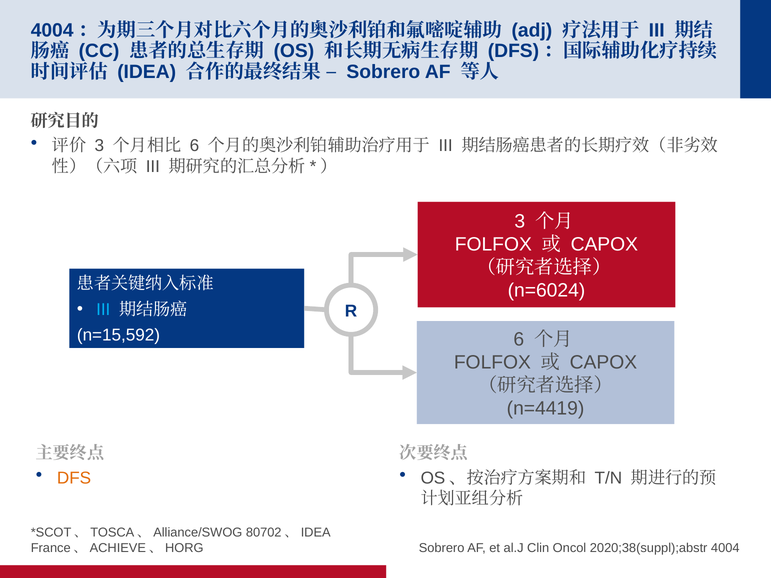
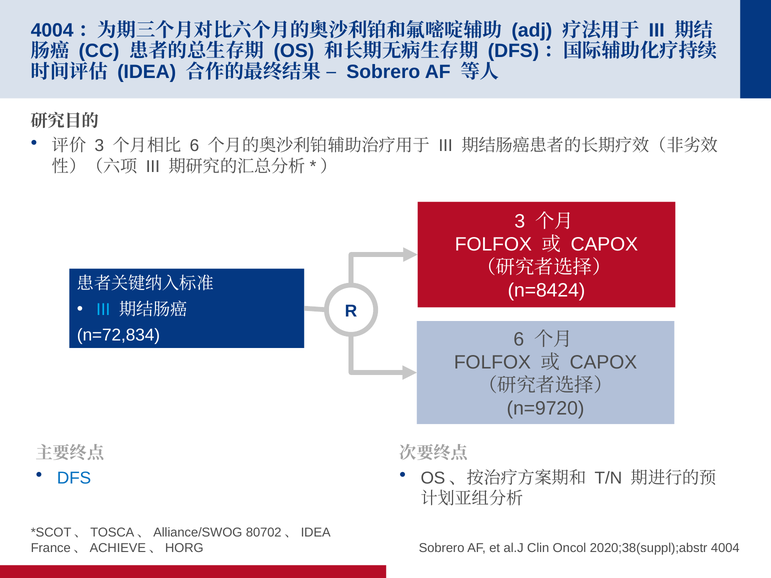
n=6024: n=6024 -> n=8424 (546, 291)
n=15,592: n=15,592 -> n=72,834 (118, 335)
n=4419: n=4419 -> n=9720 (546, 409)
DFS colour: orange -> blue (74, 478)
